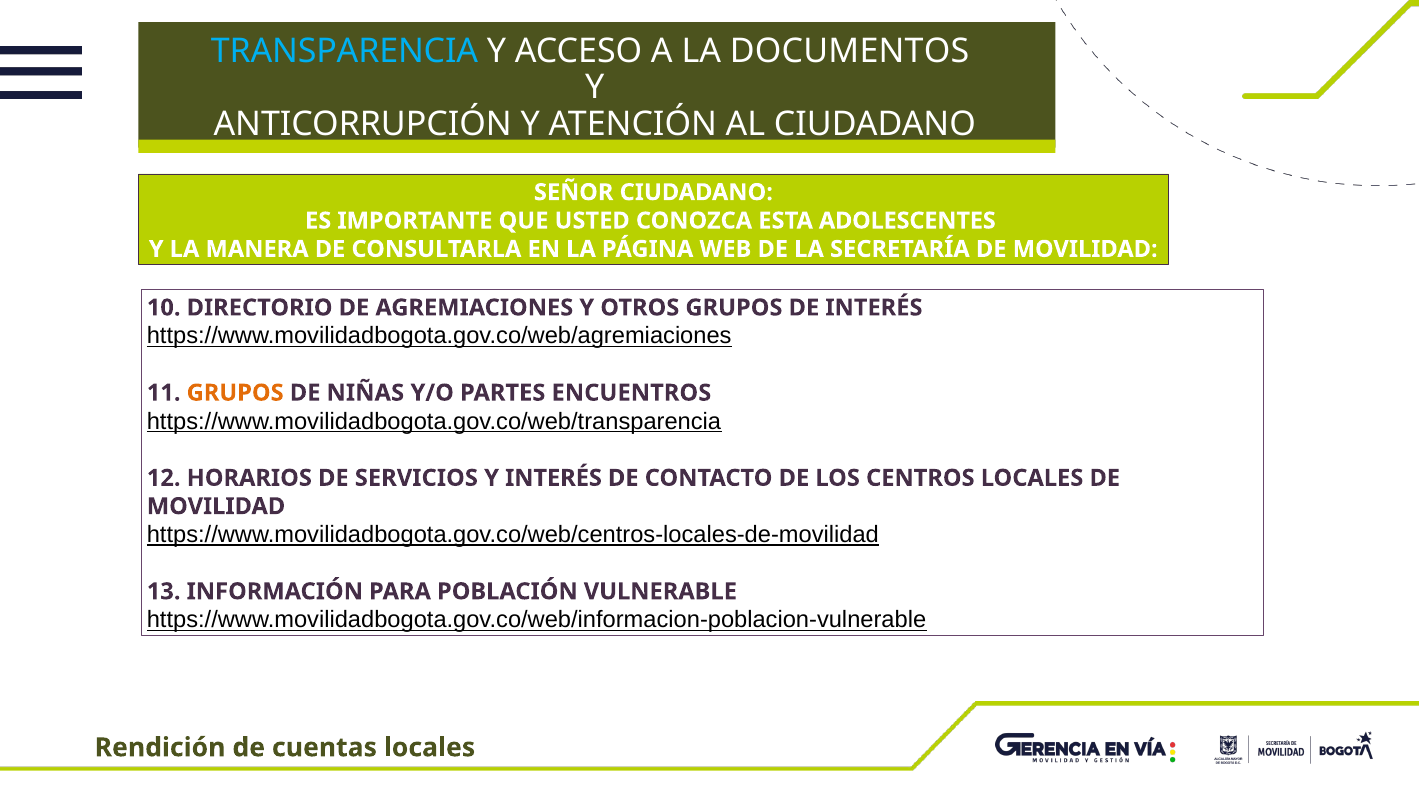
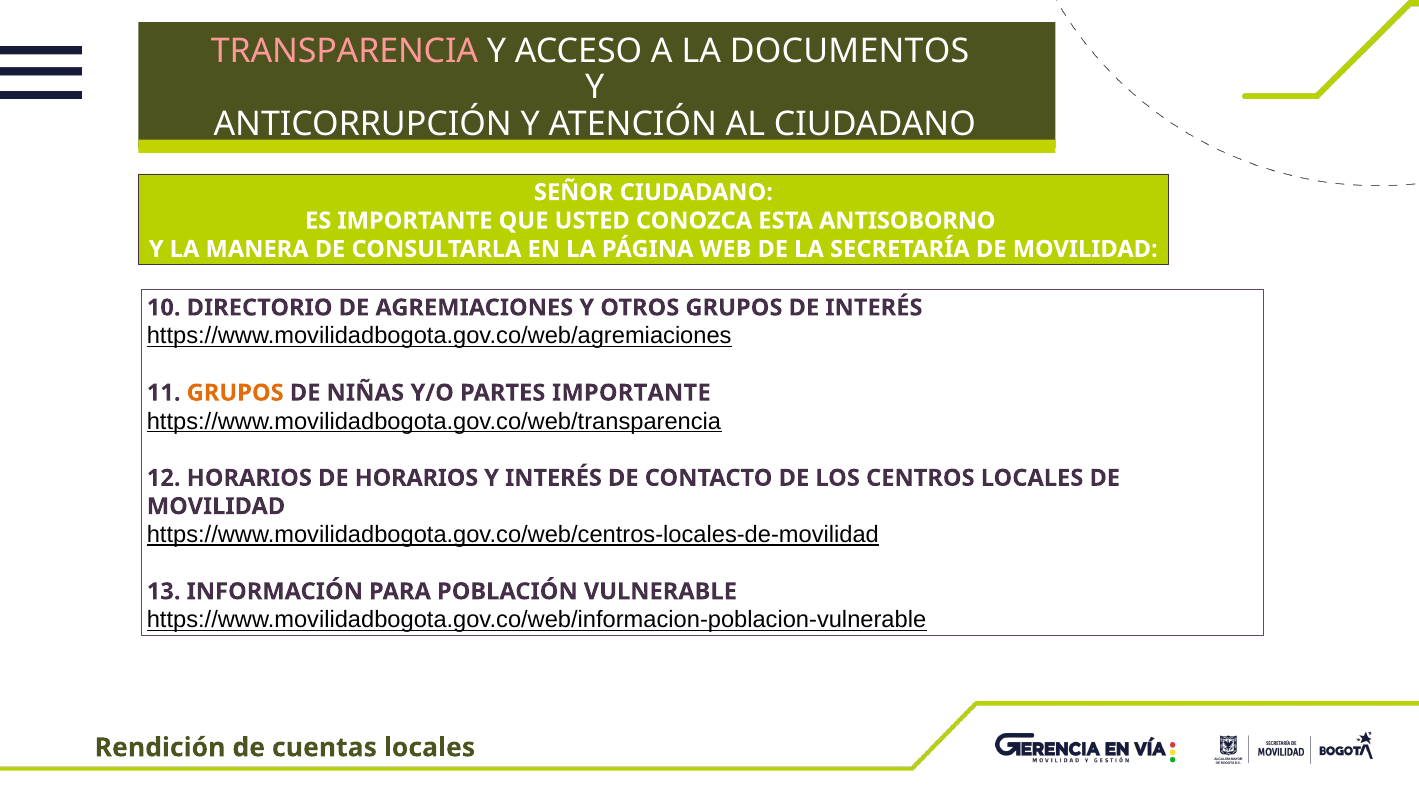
TRANSPARENCIA colour: light blue -> pink (344, 51)
ADOLESCENTES: ADOLESCENTES -> ANTISOBORNO (907, 221)
PARTES ENCUENTROS: ENCUENTROS -> IMPORTANTE (631, 393)
DE SERVICIOS: SERVICIOS -> HORARIOS (417, 478)
